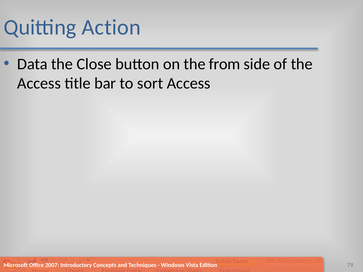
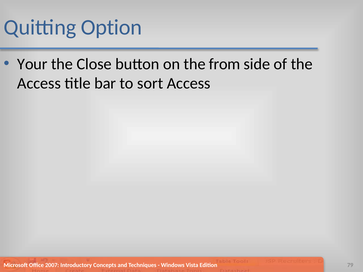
Action: Action -> Option (111, 27)
Data: Data -> Your (32, 64)
